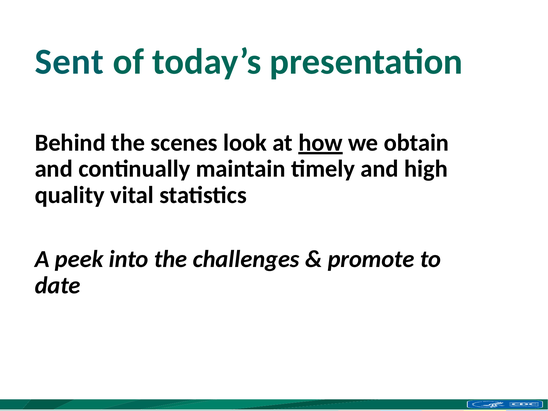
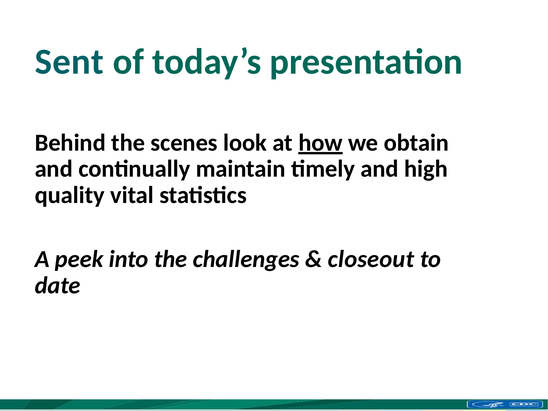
promote: promote -> closeout (371, 259)
